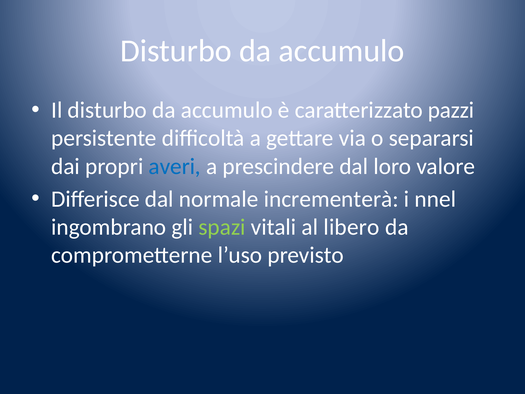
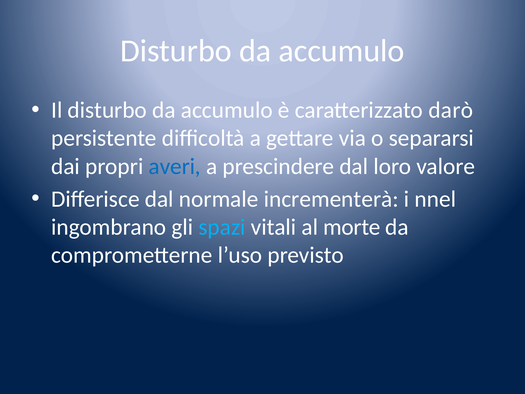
pazzi: pazzi -> darò (451, 110)
spazi colour: light green -> light blue (222, 227)
libero: libero -> morte (352, 227)
